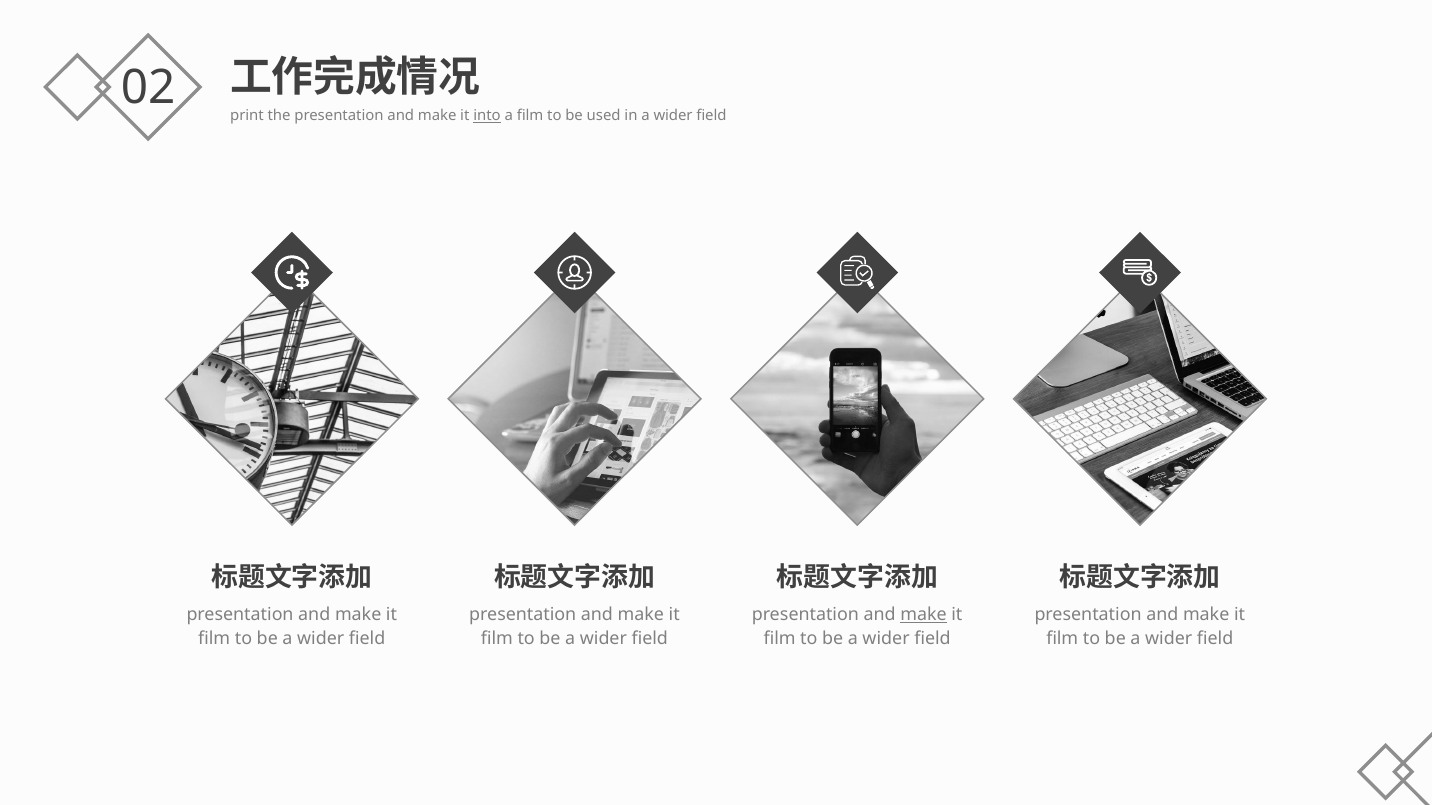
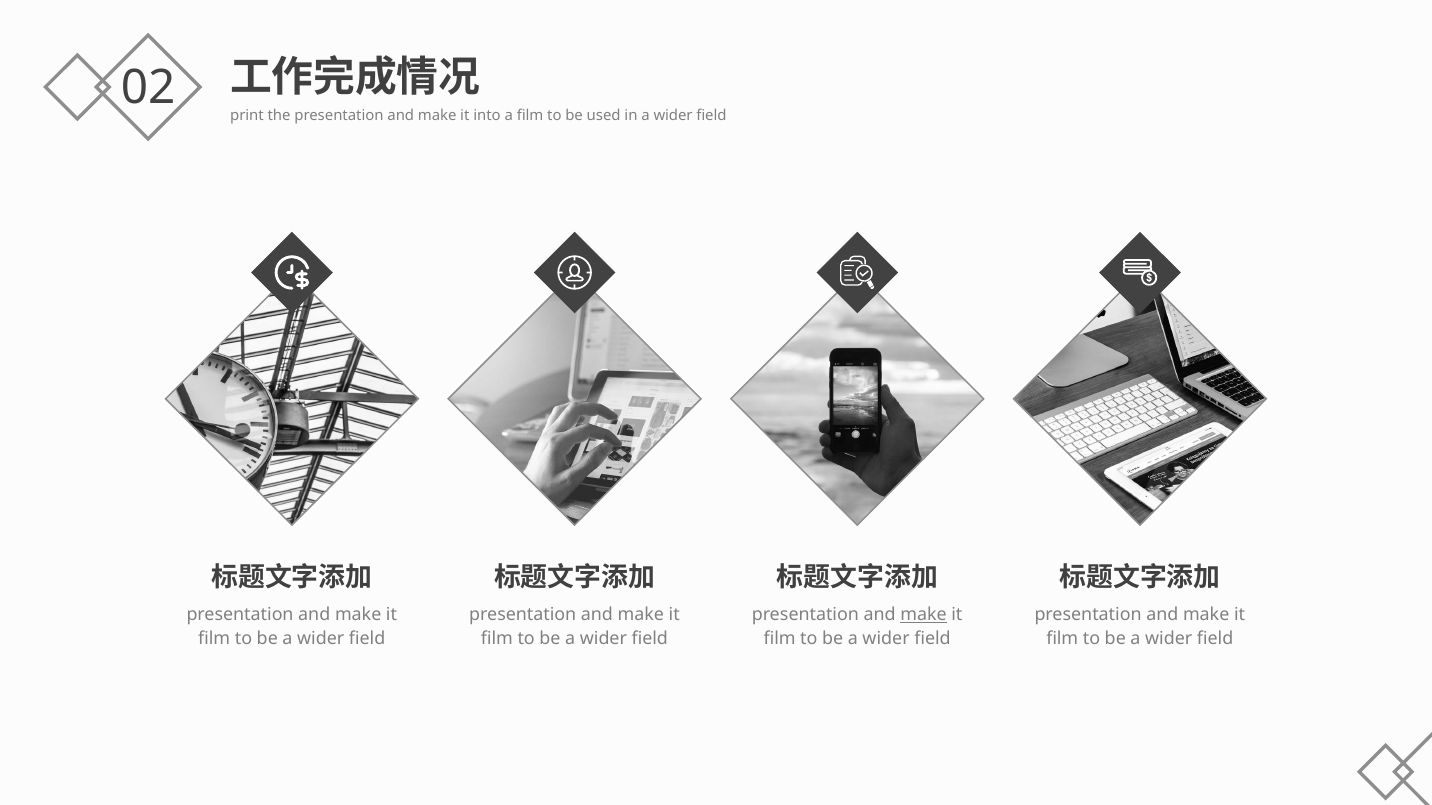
into underline: present -> none (487, 116)
